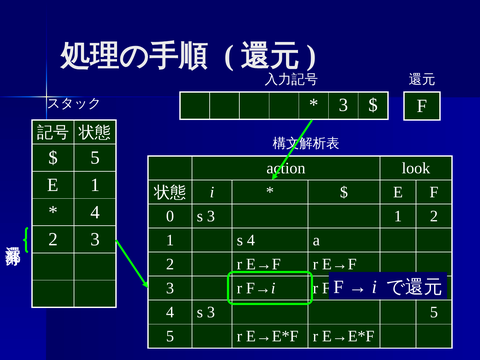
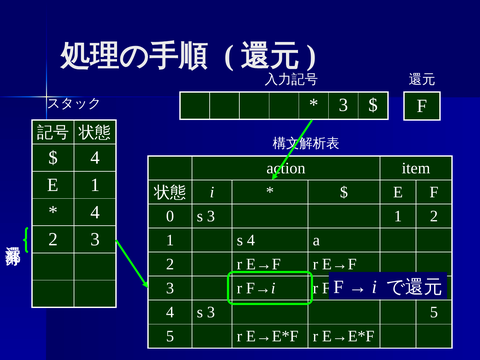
5: 5 -> 4 (95, 158)
look: look -> item (416, 168)
